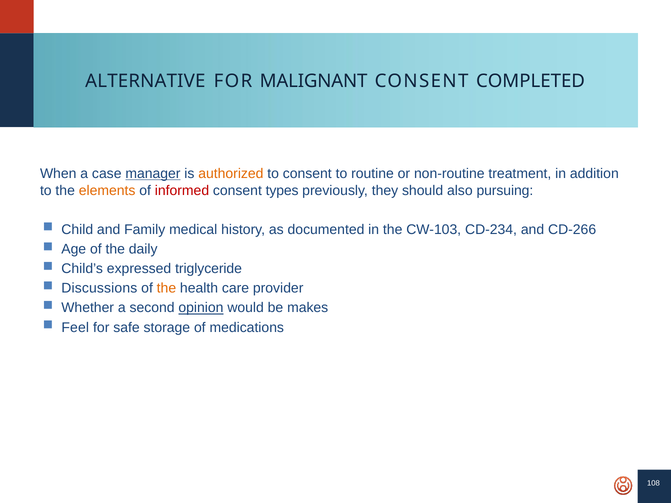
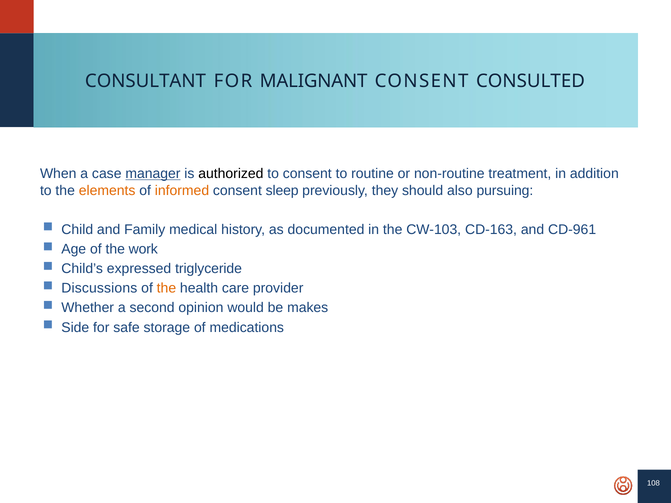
ALTERNATIVE: ALTERNATIVE -> CONSULTANT (145, 81)
COMPLETED: COMPLETED -> CONSULTED (530, 81)
authorized colour: orange -> black (231, 174)
informed colour: red -> orange (182, 191)
types: types -> sleep (282, 191)
CD-234: CD-234 -> CD-163 (491, 230)
CD-266: CD-266 -> CD-961 (572, 230)
daily: daily -> work (143, 249)
opinion underline: present -> none (201, 308)
Feel: Feel -> Side (75, 328)
